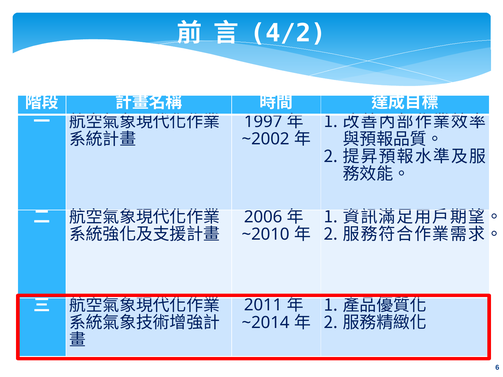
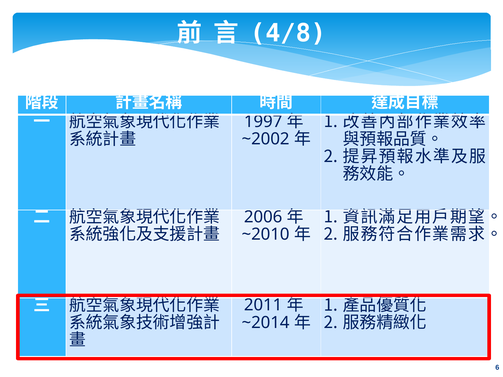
4/2: 4/2 -> 4/8 (288, 33)
